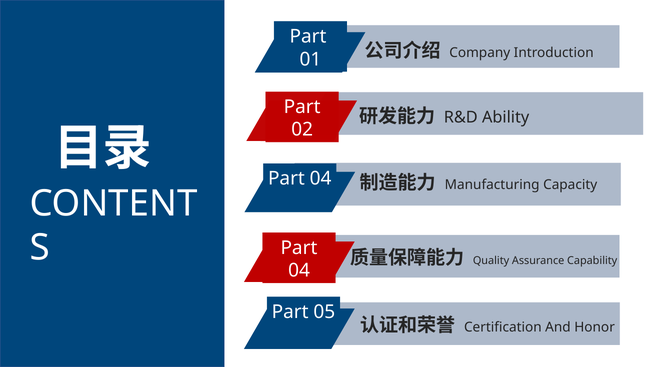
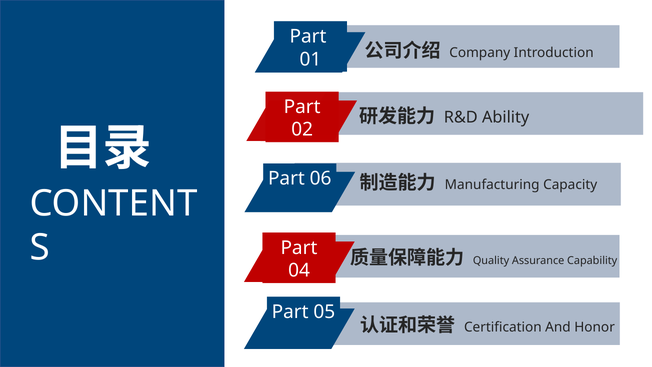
04: 04 -> 06 (321, 179)
